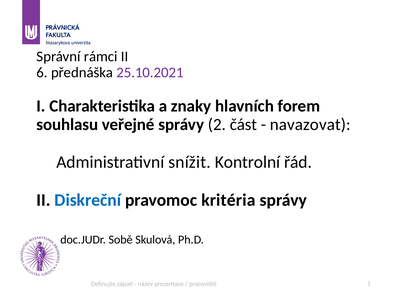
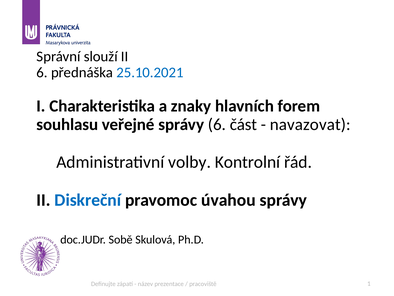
rámci: rámci -> slouží (101, 56)
25.10.2021 colour: purple -> blue (150, 72)
správy 2: 2 -> 6 (217, 124)
snížit: snížit -> volby (190, 162)
kritéria: kritéria -> úvahou (228, 200)
